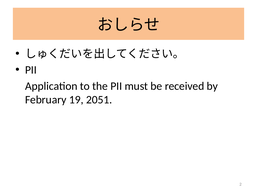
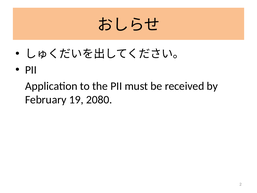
2051: 2051 -> 2080 (99, 100)
